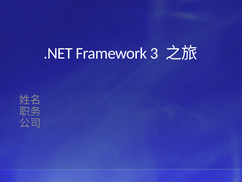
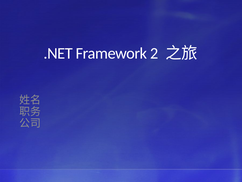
3: 3 -> 2 (154, 53)
